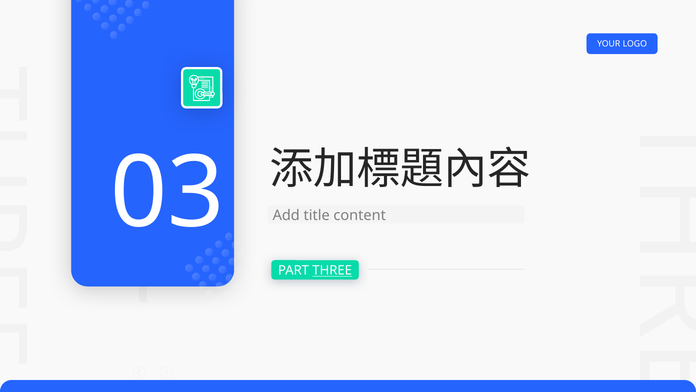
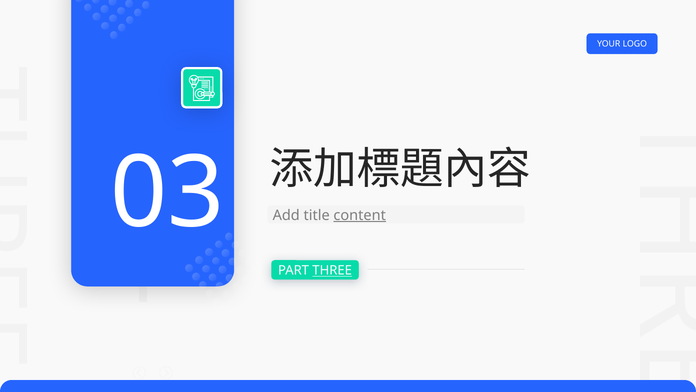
content underline: none -> present (360, 215)
